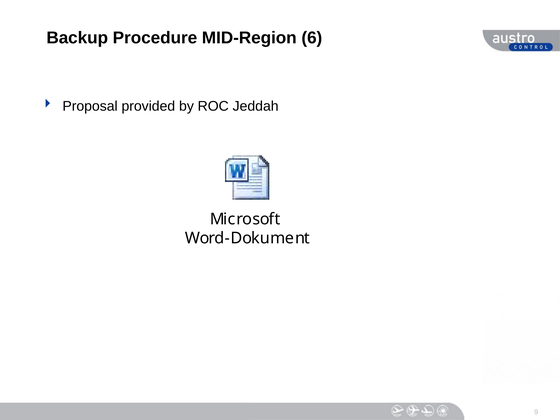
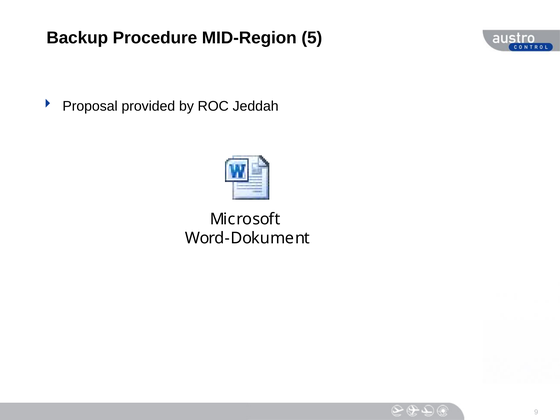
6: 6 -> 5 (312, 38)
